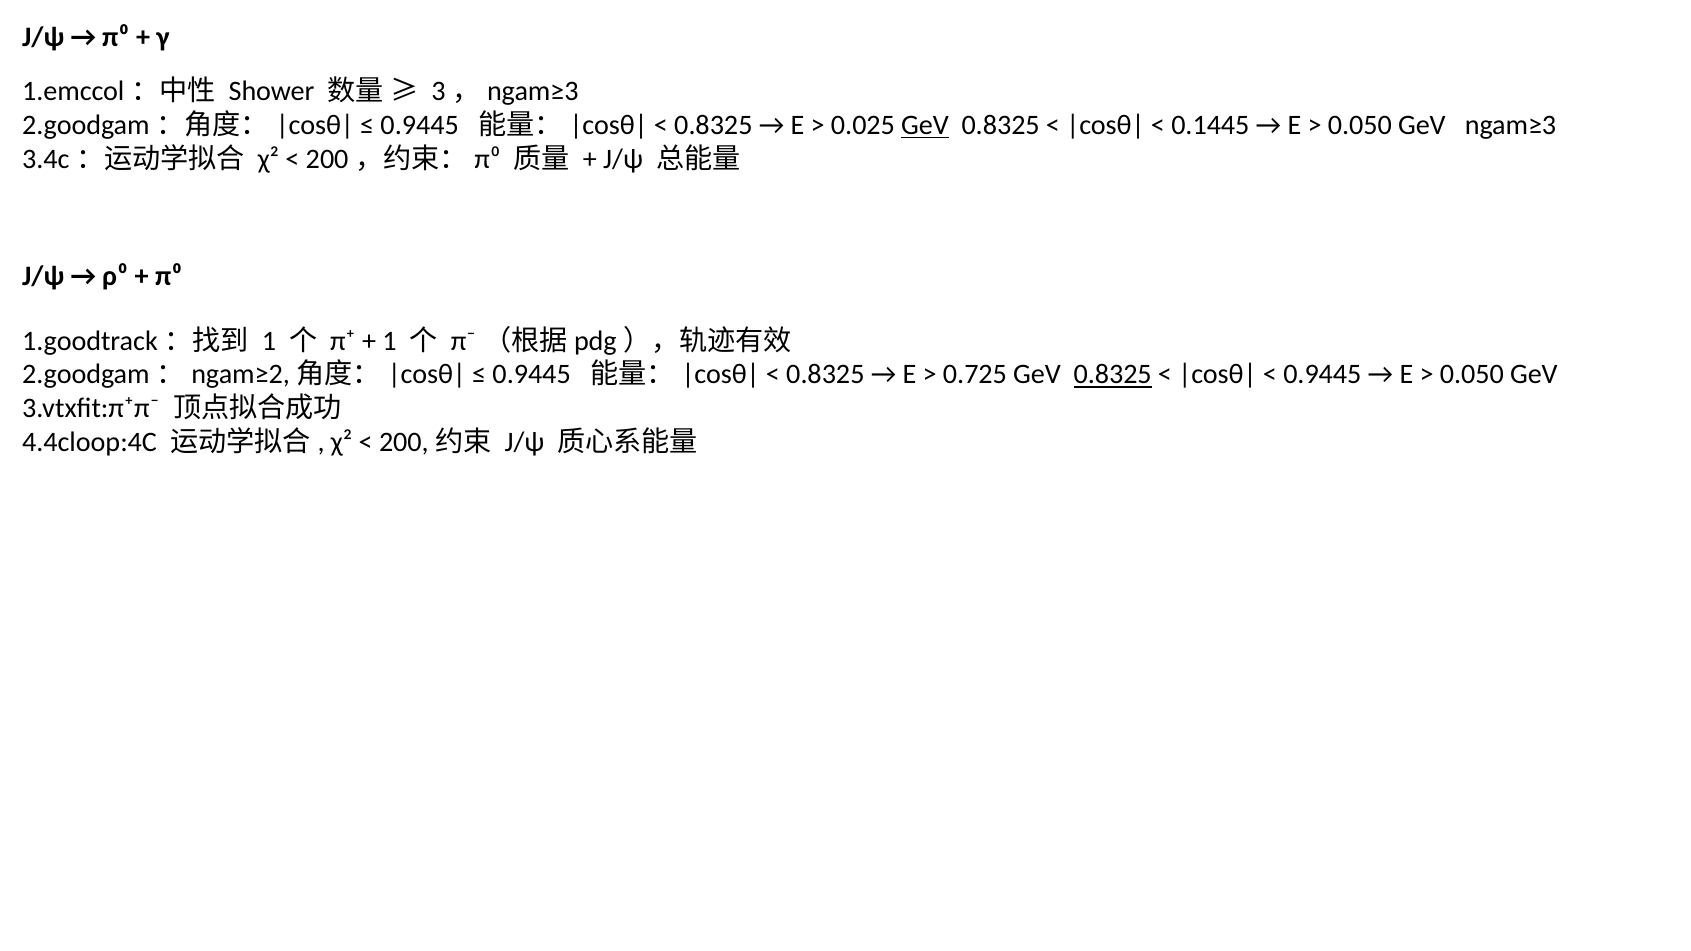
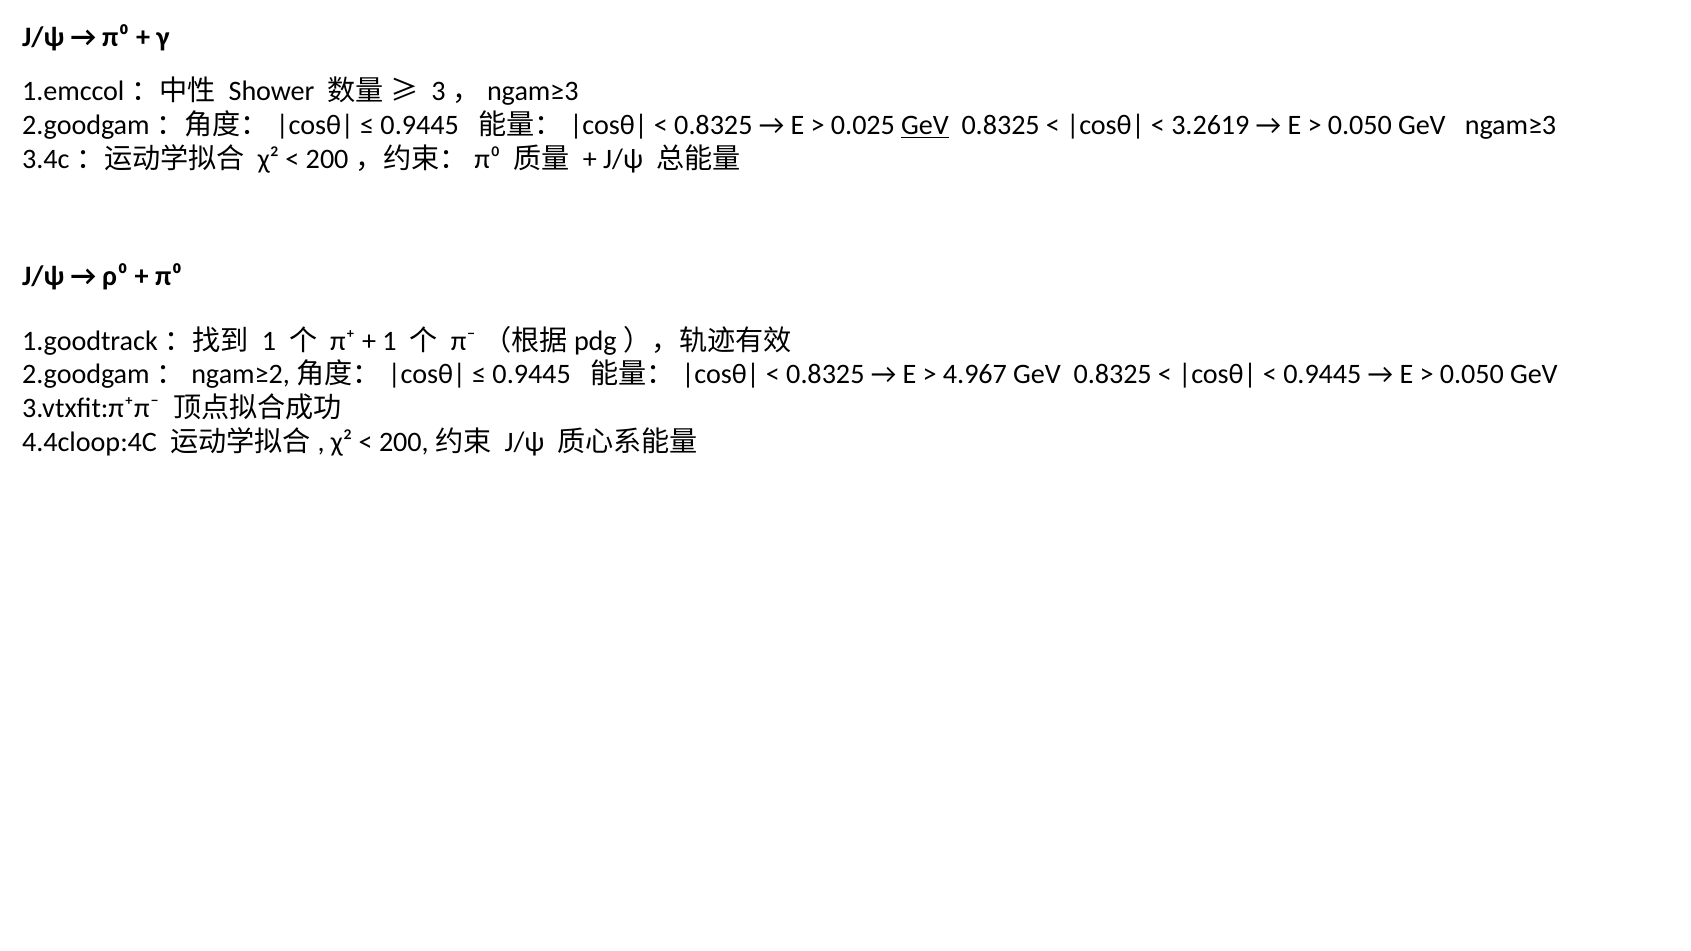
0.1445: 0.1445 -> 3.2619 (1210, 125)
0.725: 0.725 -> 4.967 (975, 375)
0.8325 underline: present -> none (1113, 375)
